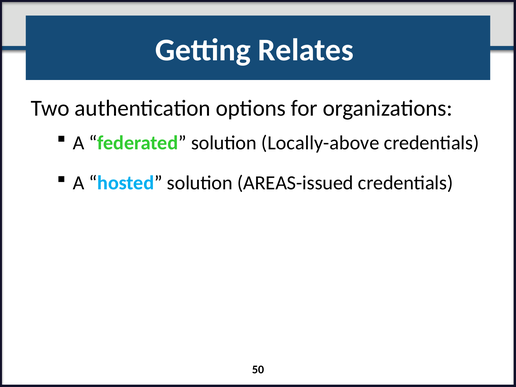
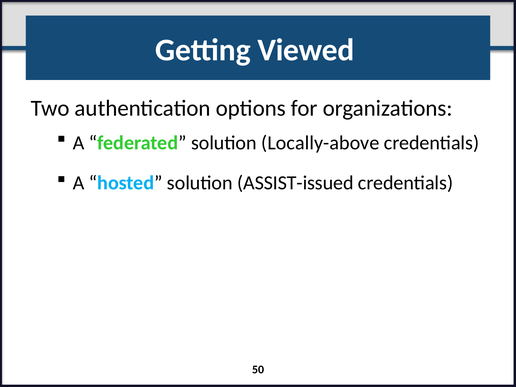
Relates: Relates -> Viewed (306, 50)
AREAS-issued: AREAS-issued -> ASSIST-issued (295, 183)
